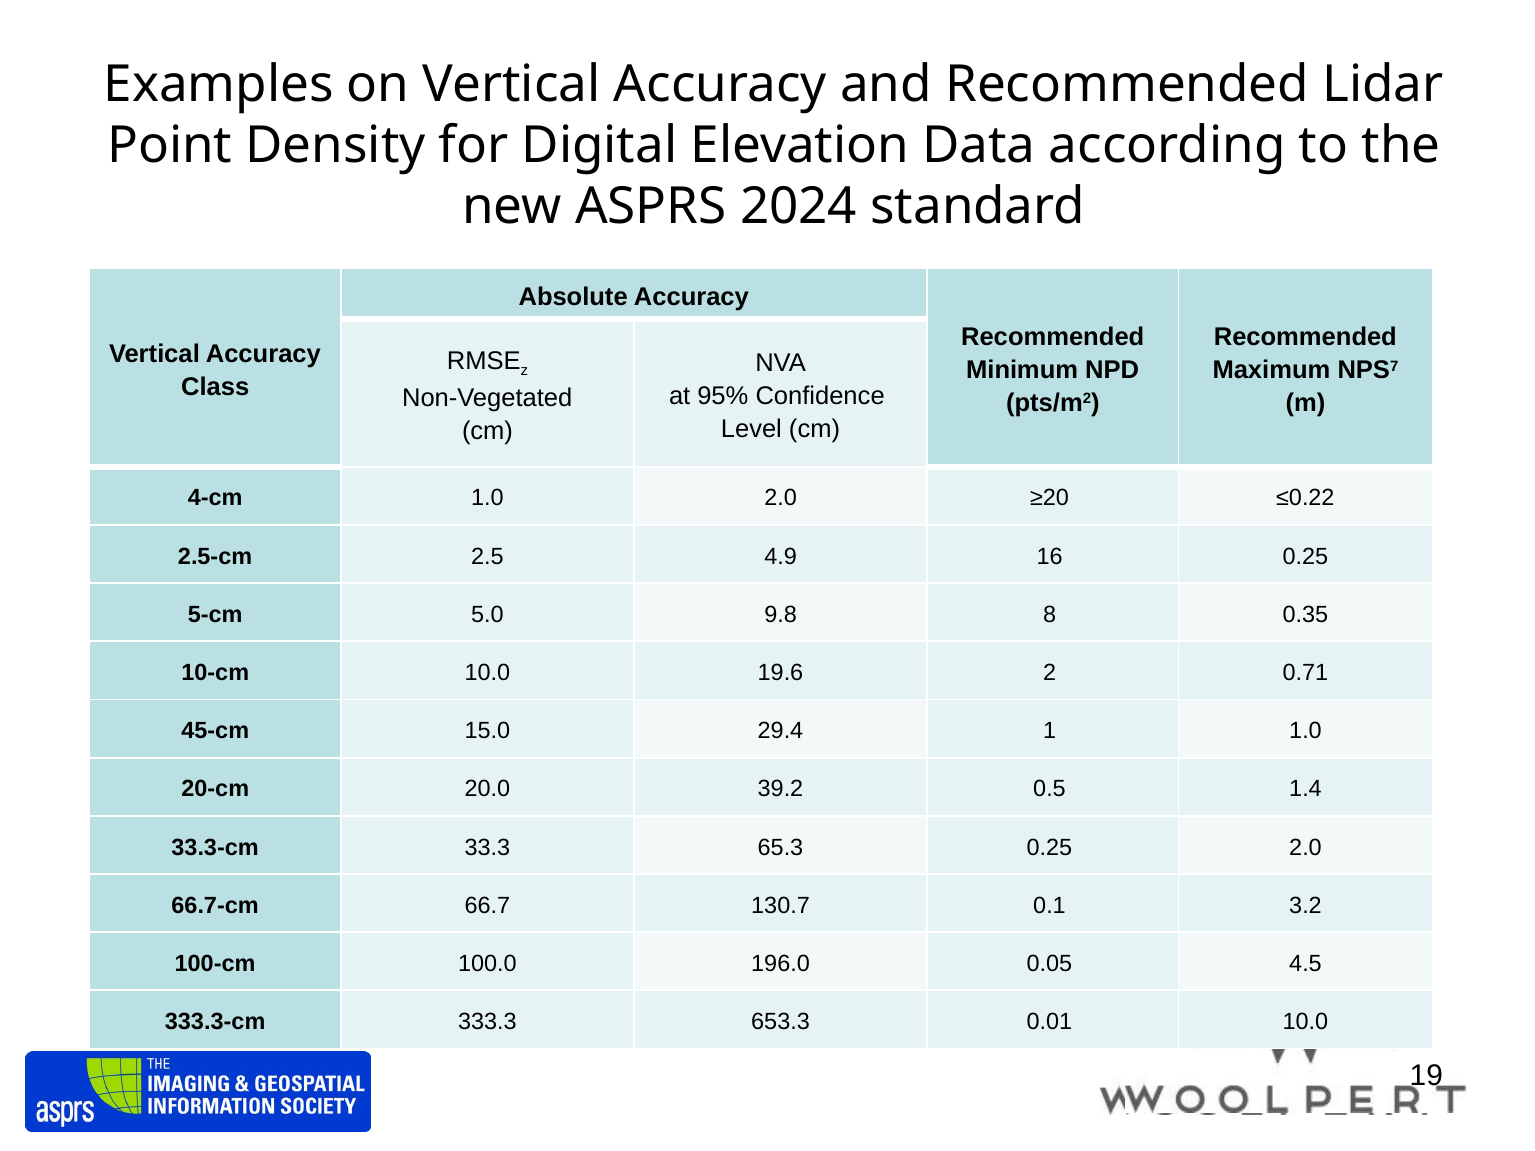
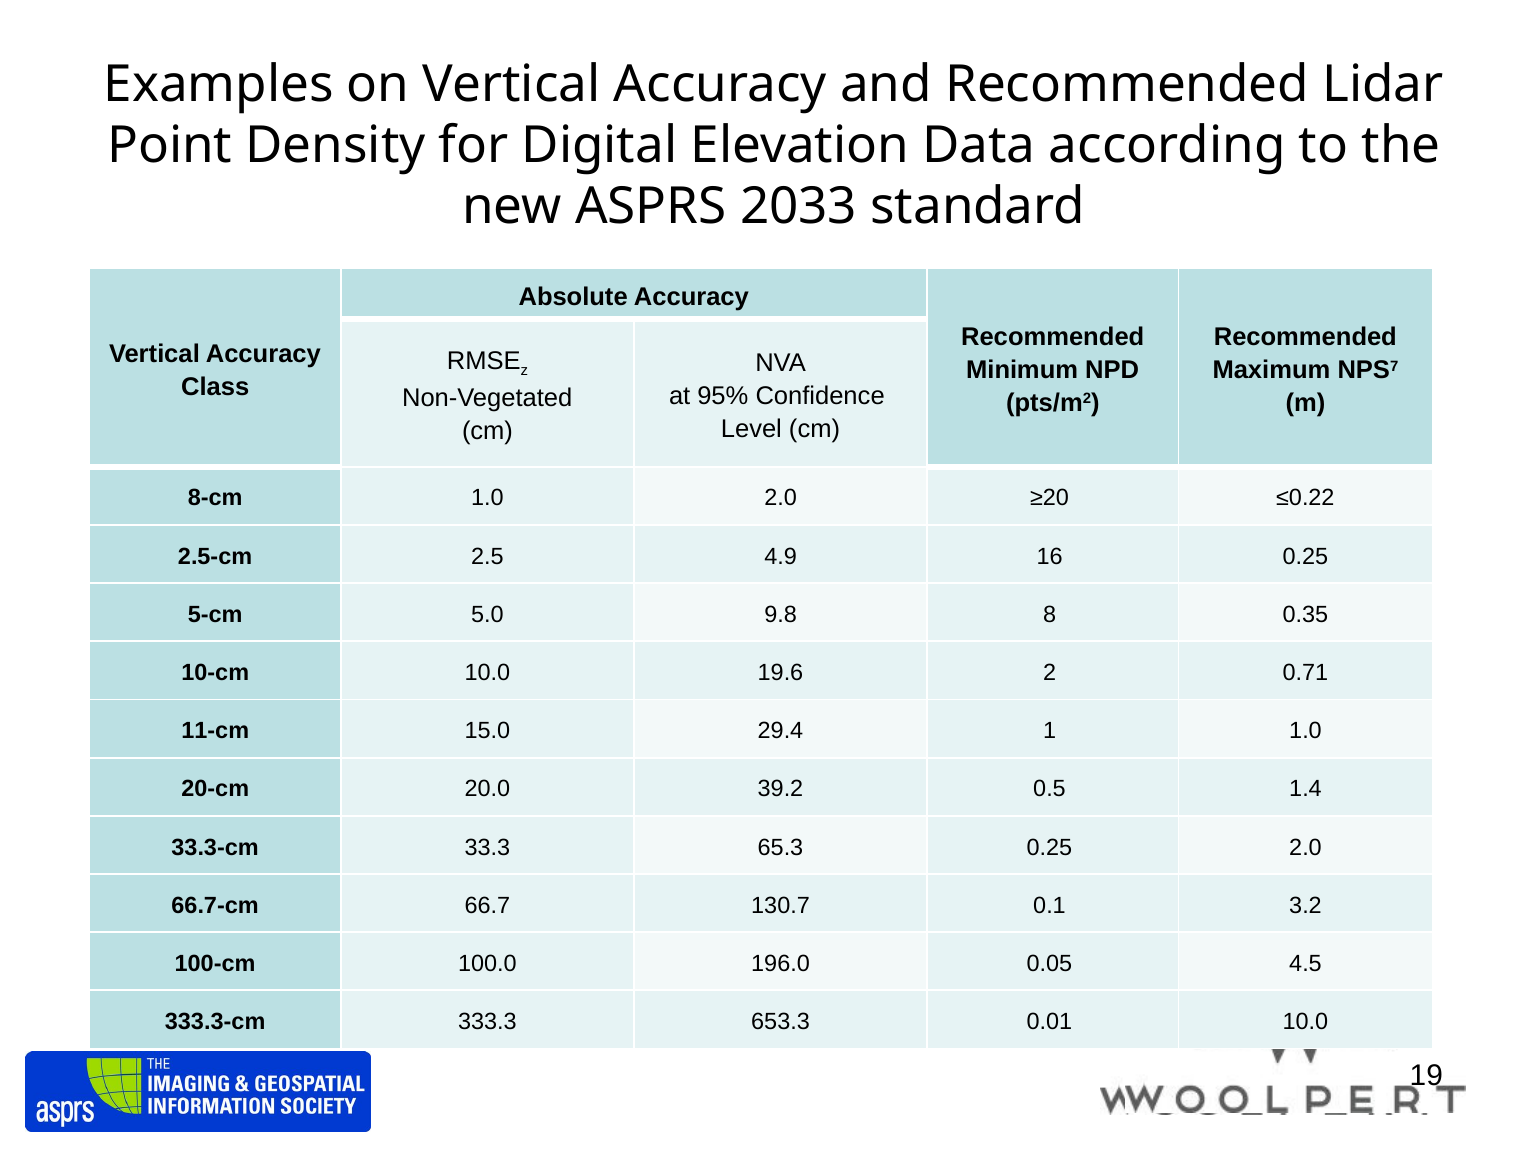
2024: 2024 -> 2033 (799, 207)
4-cm: 4-cm -> 8-cm (215, 498)
45-cm: 45-cm -> 11-cm (215, 731)
